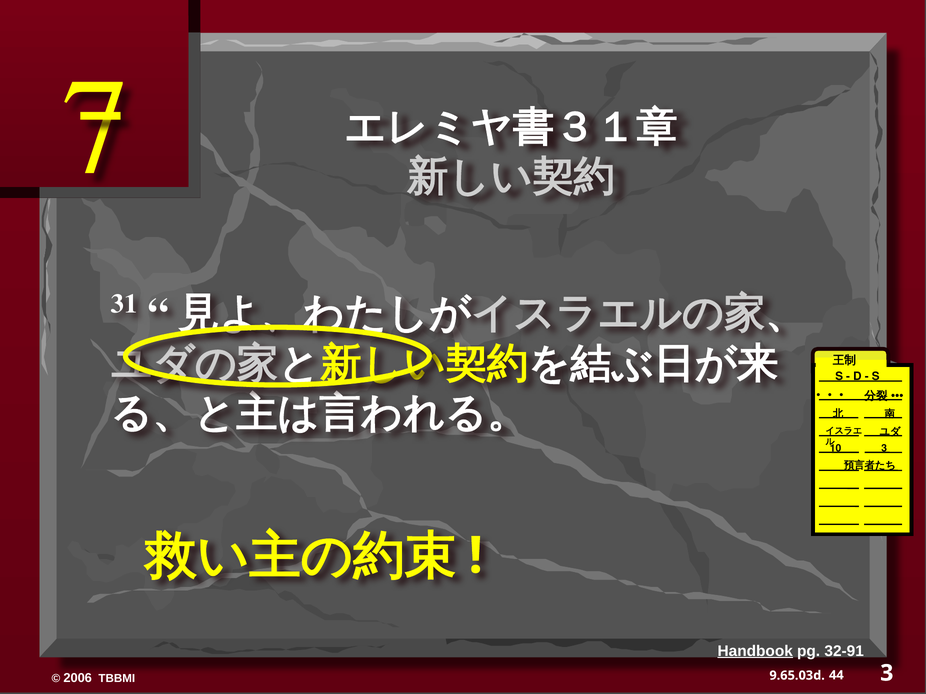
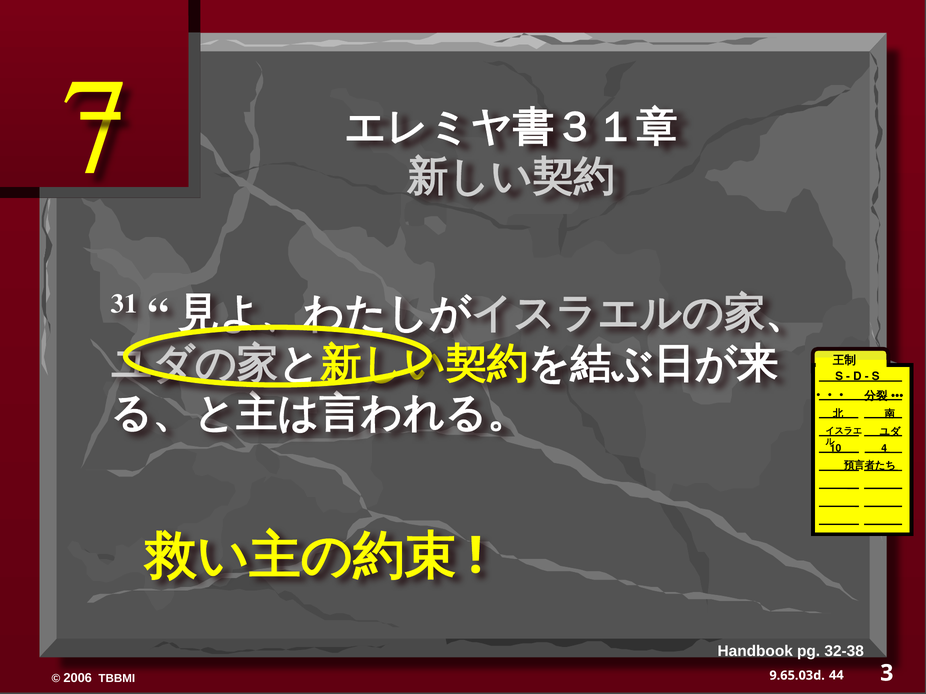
10 3: 3 -> 4 (884, 449)
Handbook underline: present -> none (755, 651)
32-91: 32-91 -> 32-38 (844, 651)
